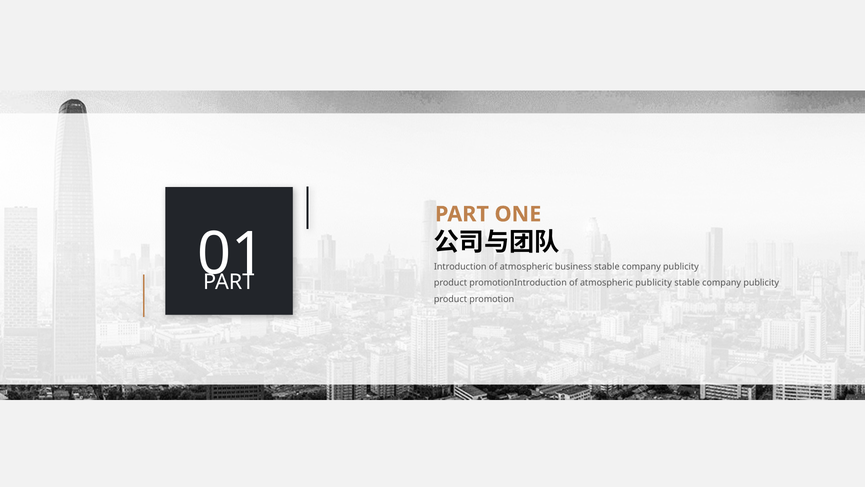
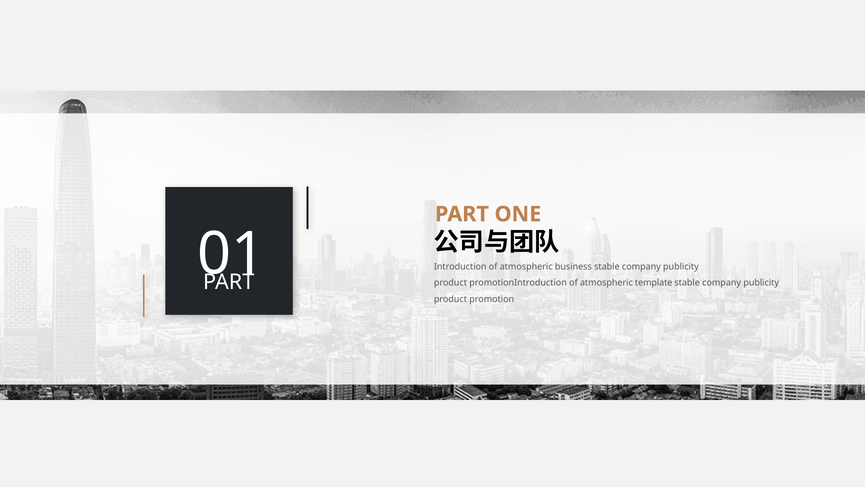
atmospheric publicity: publicity -> template (654, 283)
